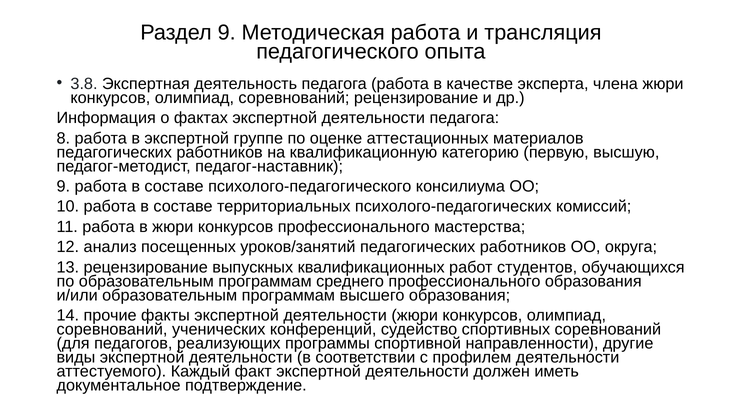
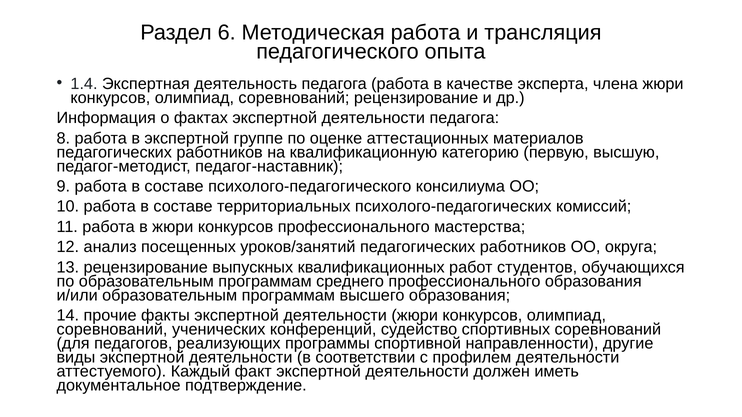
Раздел 9: 9 -> 6 (227, 33)
3.8: 3.8 -> 1.4 (84, 84)
